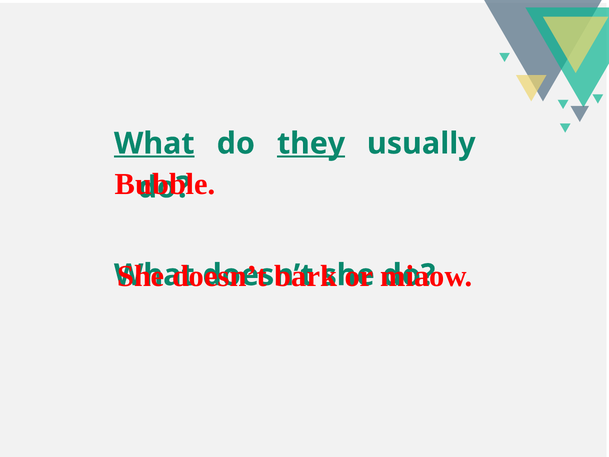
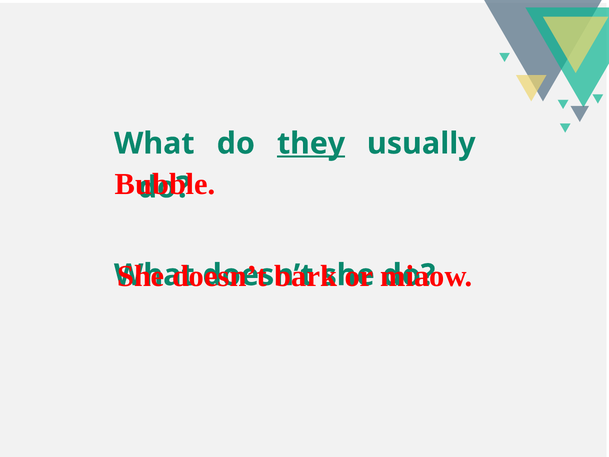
What underline: present -> none (154, 143)
